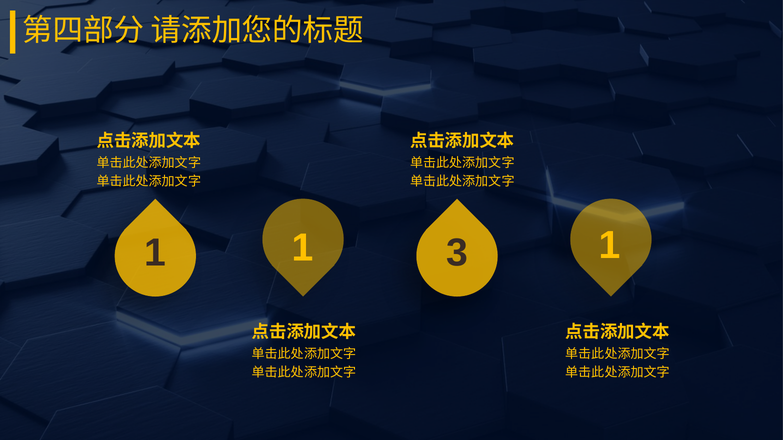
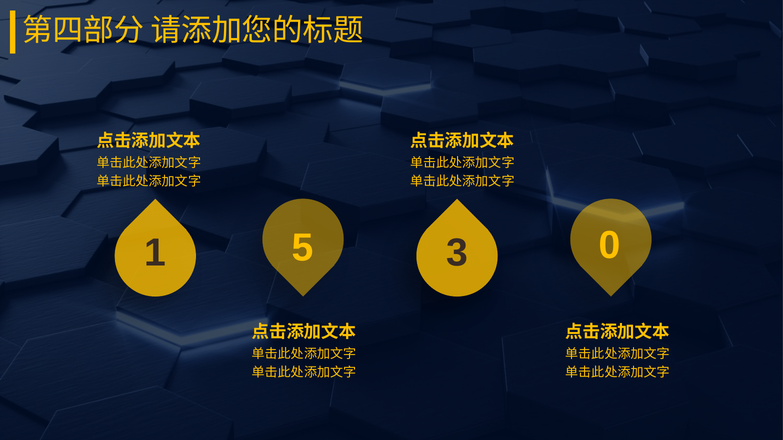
1 1: 1 -> 5 (303, 248)
3 1: 1 -> 0 (610, 245)
